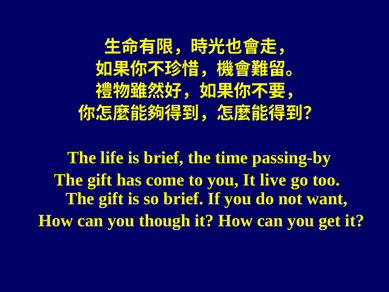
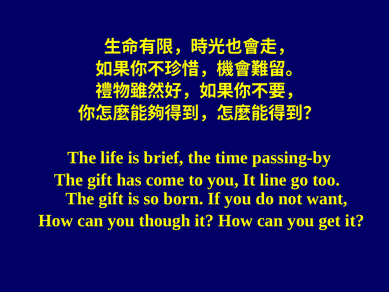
live: live -> line (273, 180)
so brief: brief -> born (183, 198)
